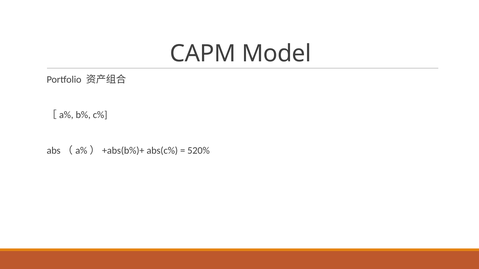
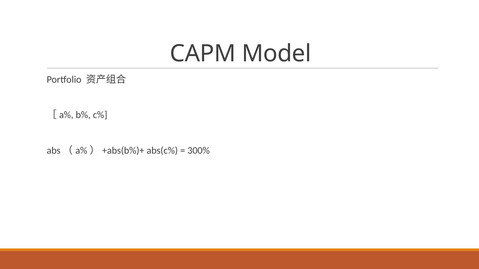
520%: 520% -> 300% (199, 151)
